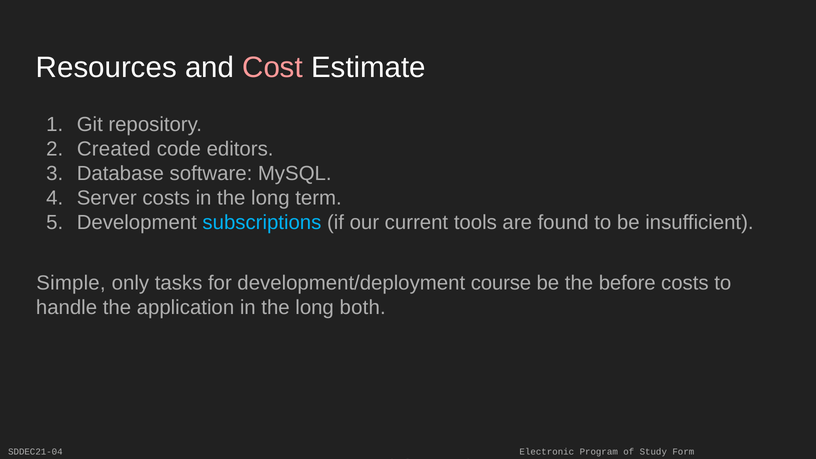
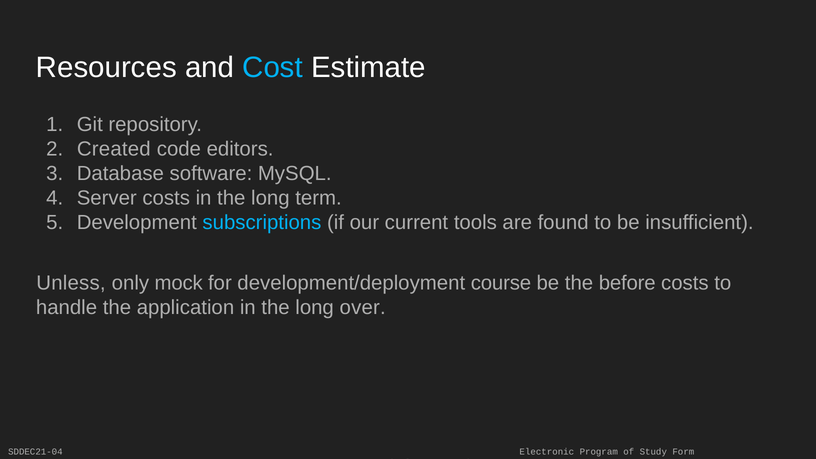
Cost colour: pink -> light blue (273, 68)
Simple: Simple -> Unless (71, 283)
tasks: tasks -> mock (179, 283)
both: both -> over (363, 307)
